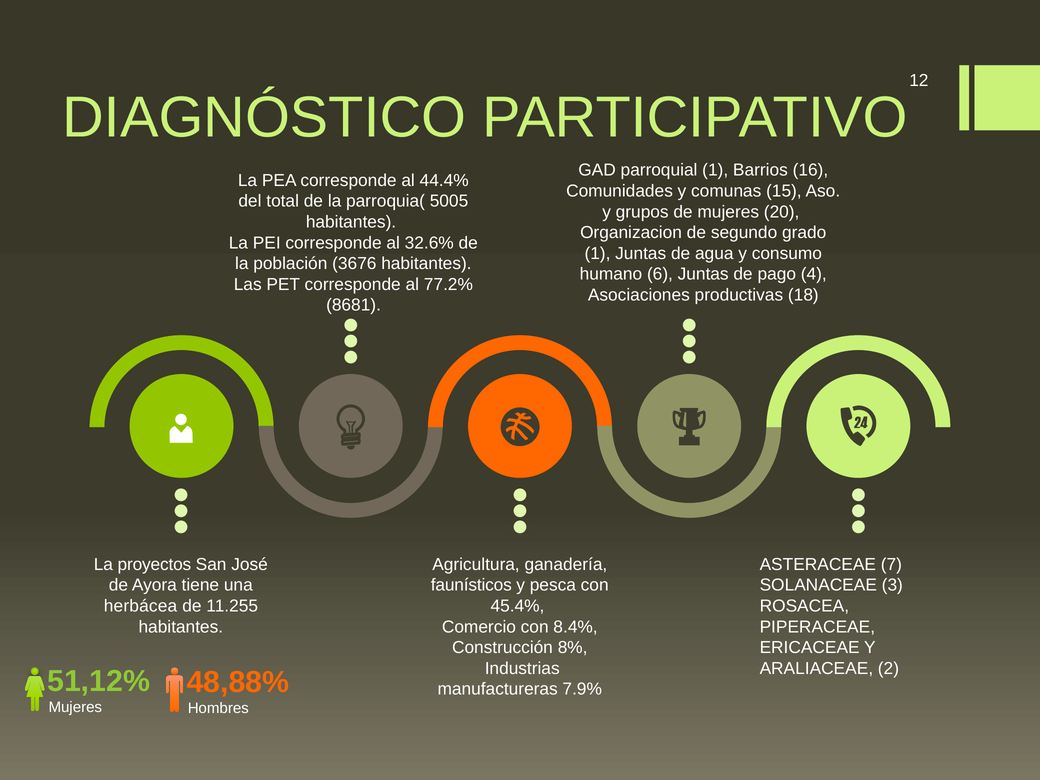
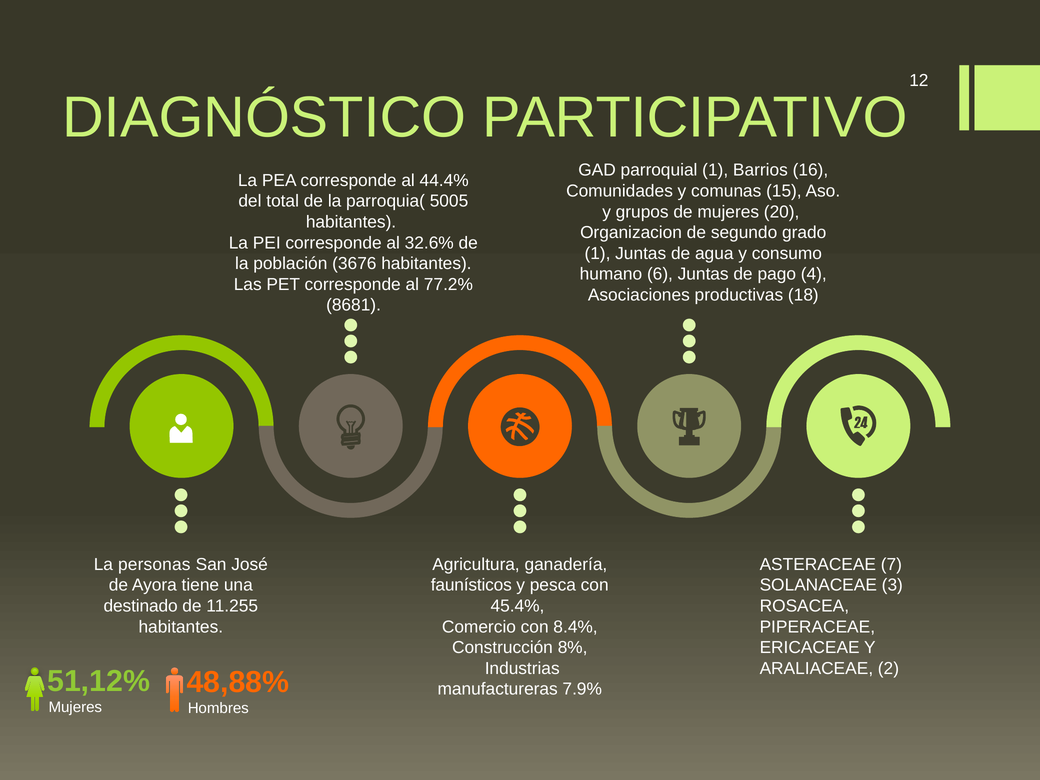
proyectos: proyectos -> personas (154, 564)
herbácea: herbácea -> destinado (141, 606)
